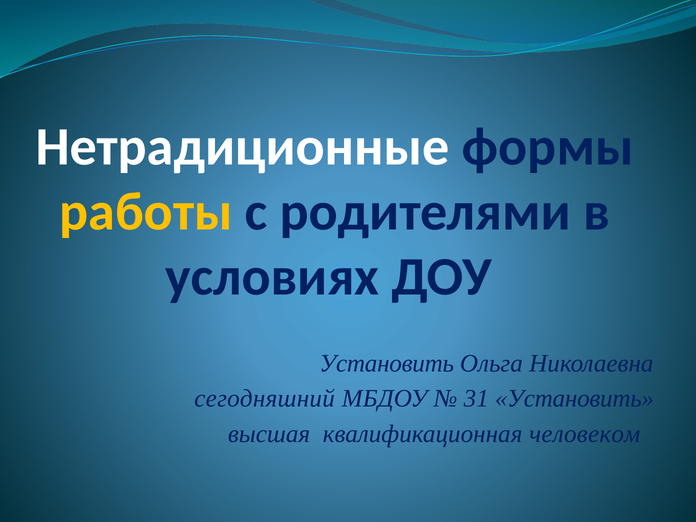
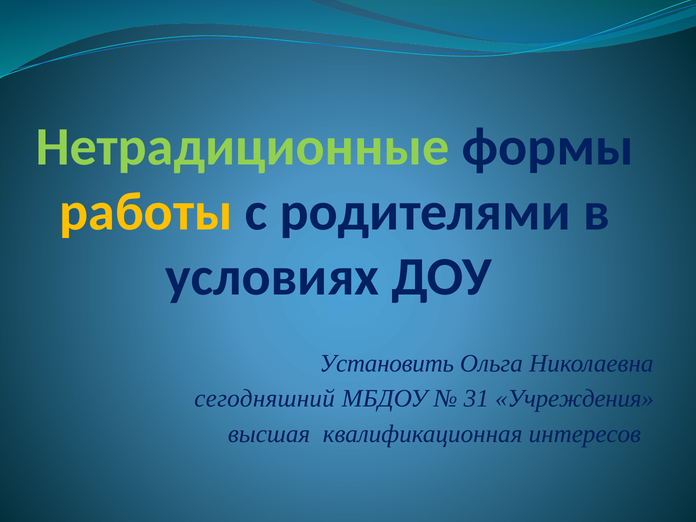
Нетрадиционные colour: white -> light green (243, 147)
31 Установить: Установить -> Учреждения (574, 399)
человеком: человеком -> интересов (585, 434)
